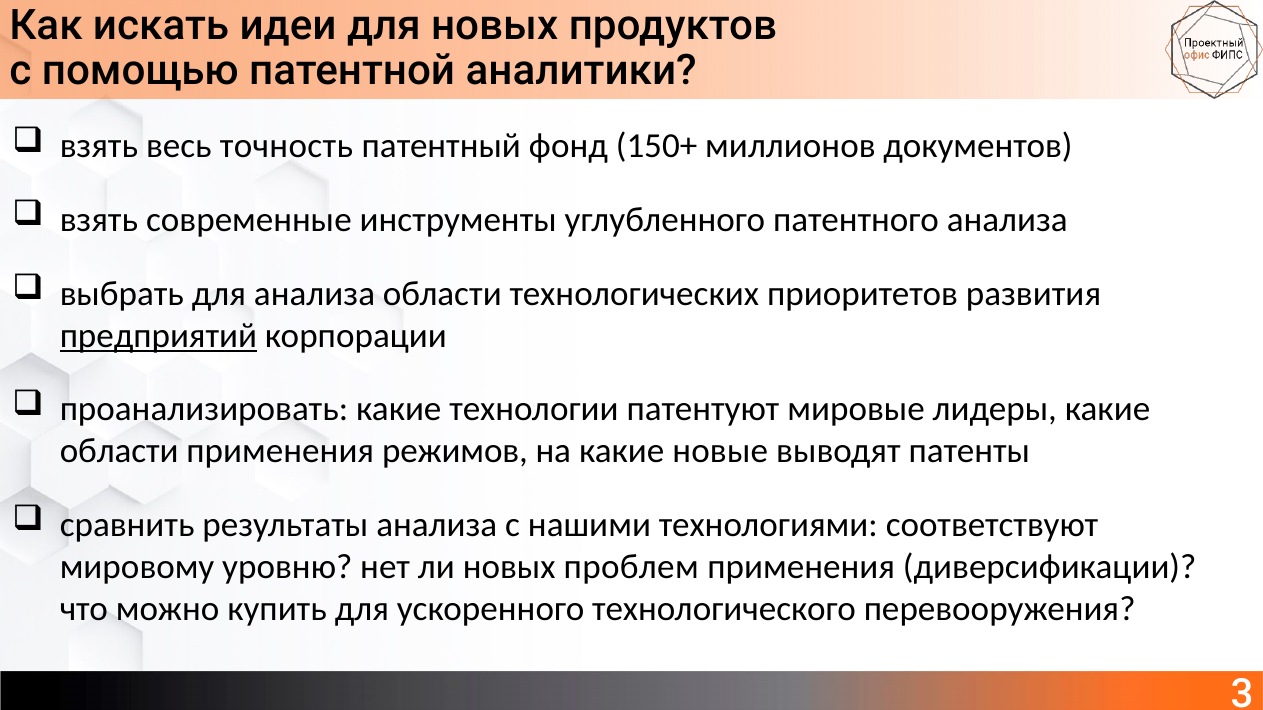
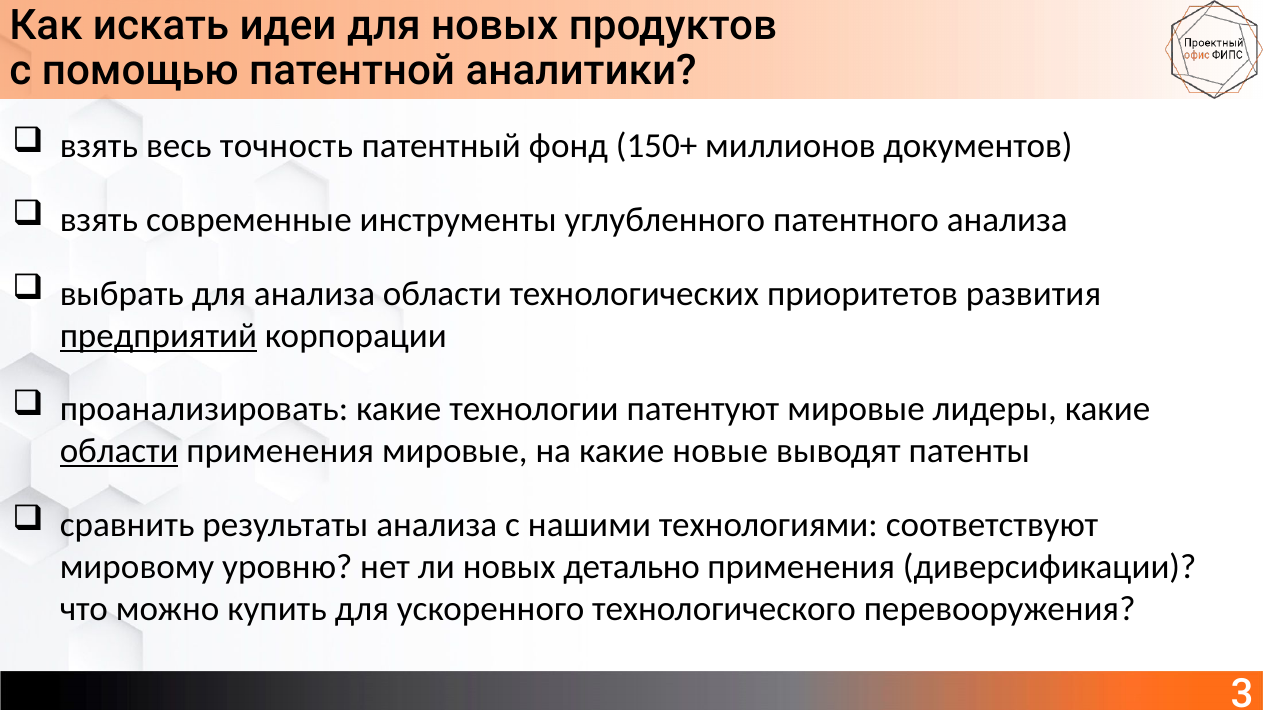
области underline: none -> present (119, 452)
применения режимов: режимов -> мировые (455, 452)
проблем: проблем -> детально (632, 567)
